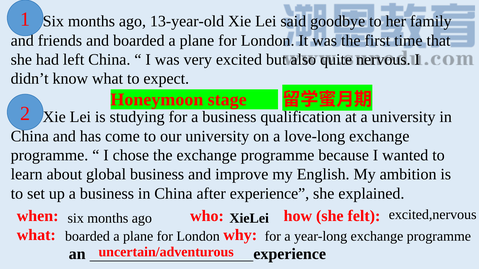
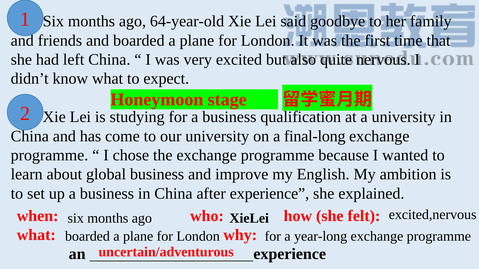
13-year-old: 13-year-old -> 64-year-old (187, 21)
love-long: love-long -> final-long (315, 136)
